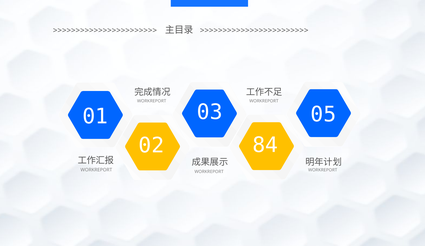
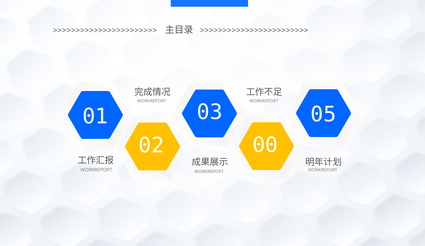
84: 84 -> 00 (265, 145)
